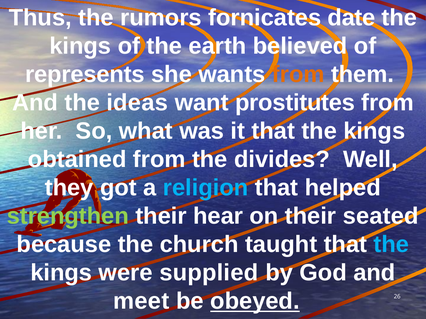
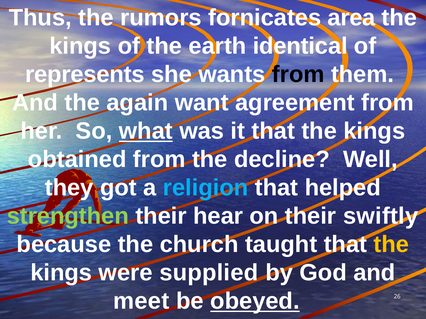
date: date -> area (351, 18)
believed: believed -> identical (300, 46)
from colour: orange -> black (298, 74)
ideas: ideas -> again (137, 103)
prostitutes: prostitutes -> agreement (295, 103)
what underline: none -> present (146, 131)
divides: divides -> decline (282, 160)
seated: seated -> swiftly (381, 216)
the colour: light blue -> yellow (391, 245)
